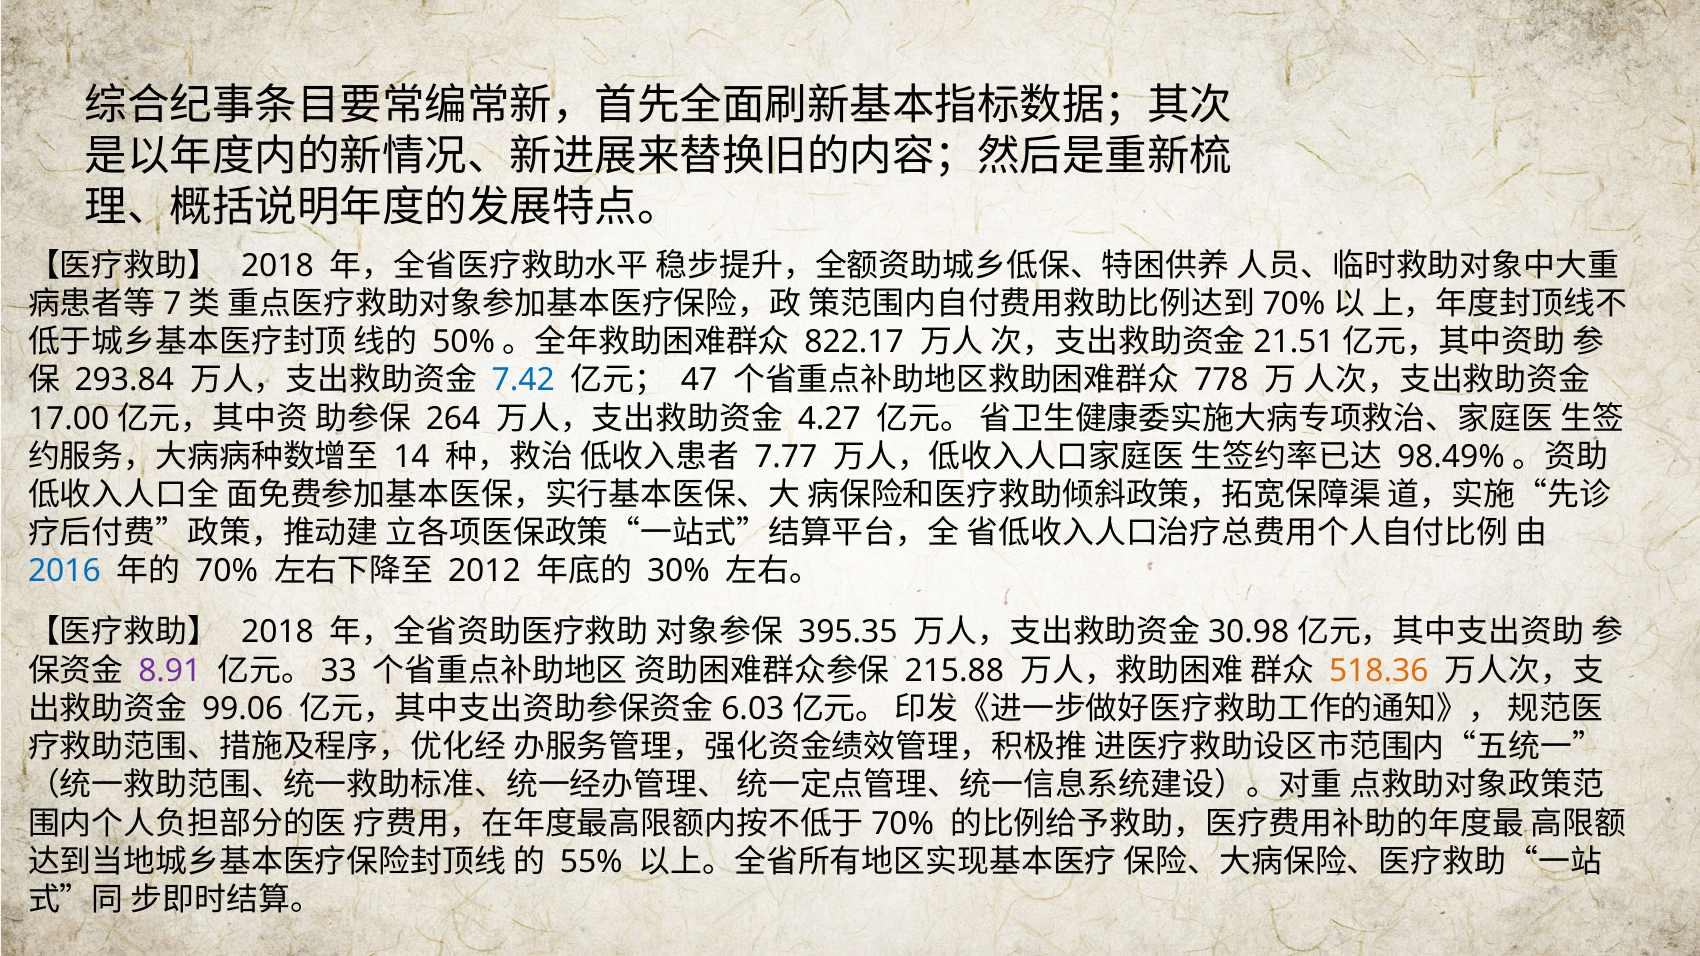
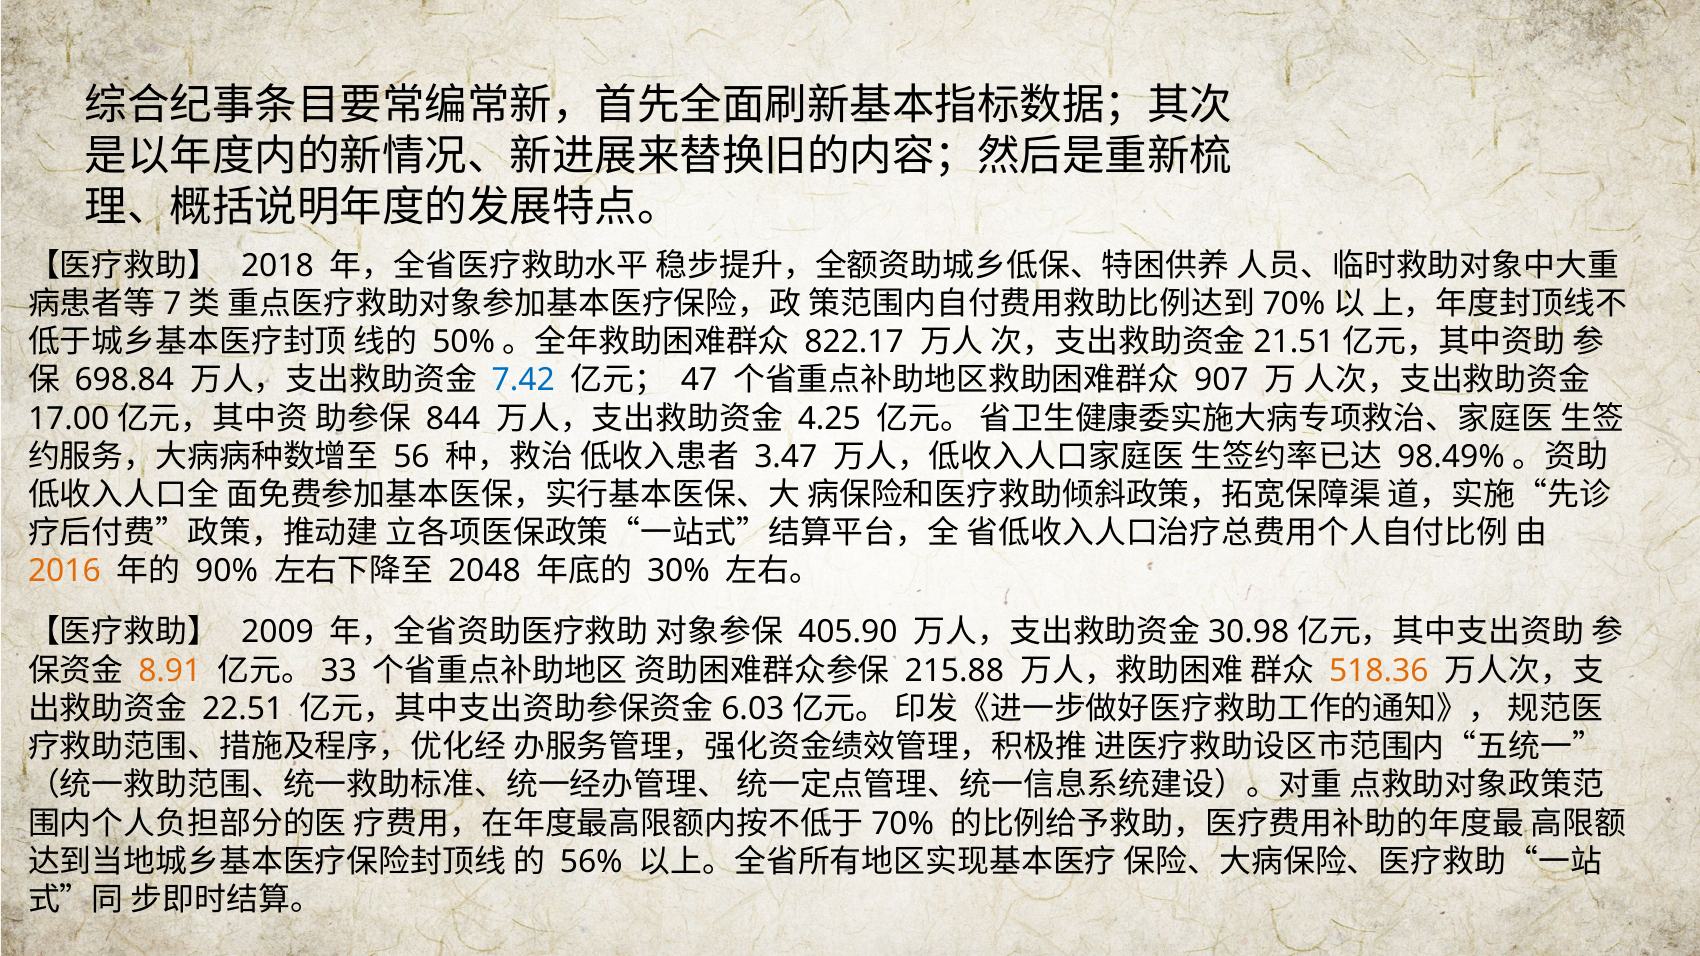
293.84: 293.84 -> 698.84 (124, 380)
778: 778 -> 907 (1221, 380)
264: 264 -> 844 (453, 419)
4.27: 4.27 -> 4.25 (829, 419)
14: 14 -> 56 (411, 457)
7.77: 7.77 -> 3.47 (786, 457)
2016 colour: blue -> orange (64, 572)
70%: 70% -> 90% (227, 572)
2012: 2012 -> 2048 (484, 572)
2018: 2018 -> 2009 (278, 632)
395.35: 395.35 -> 405.90 (848, 632)
8.91 colour: purple -> orange (170, 671)
99.06: 99.06 -> 22.51 (243, 709)
55%: 55% -> 56% (591, 862)
